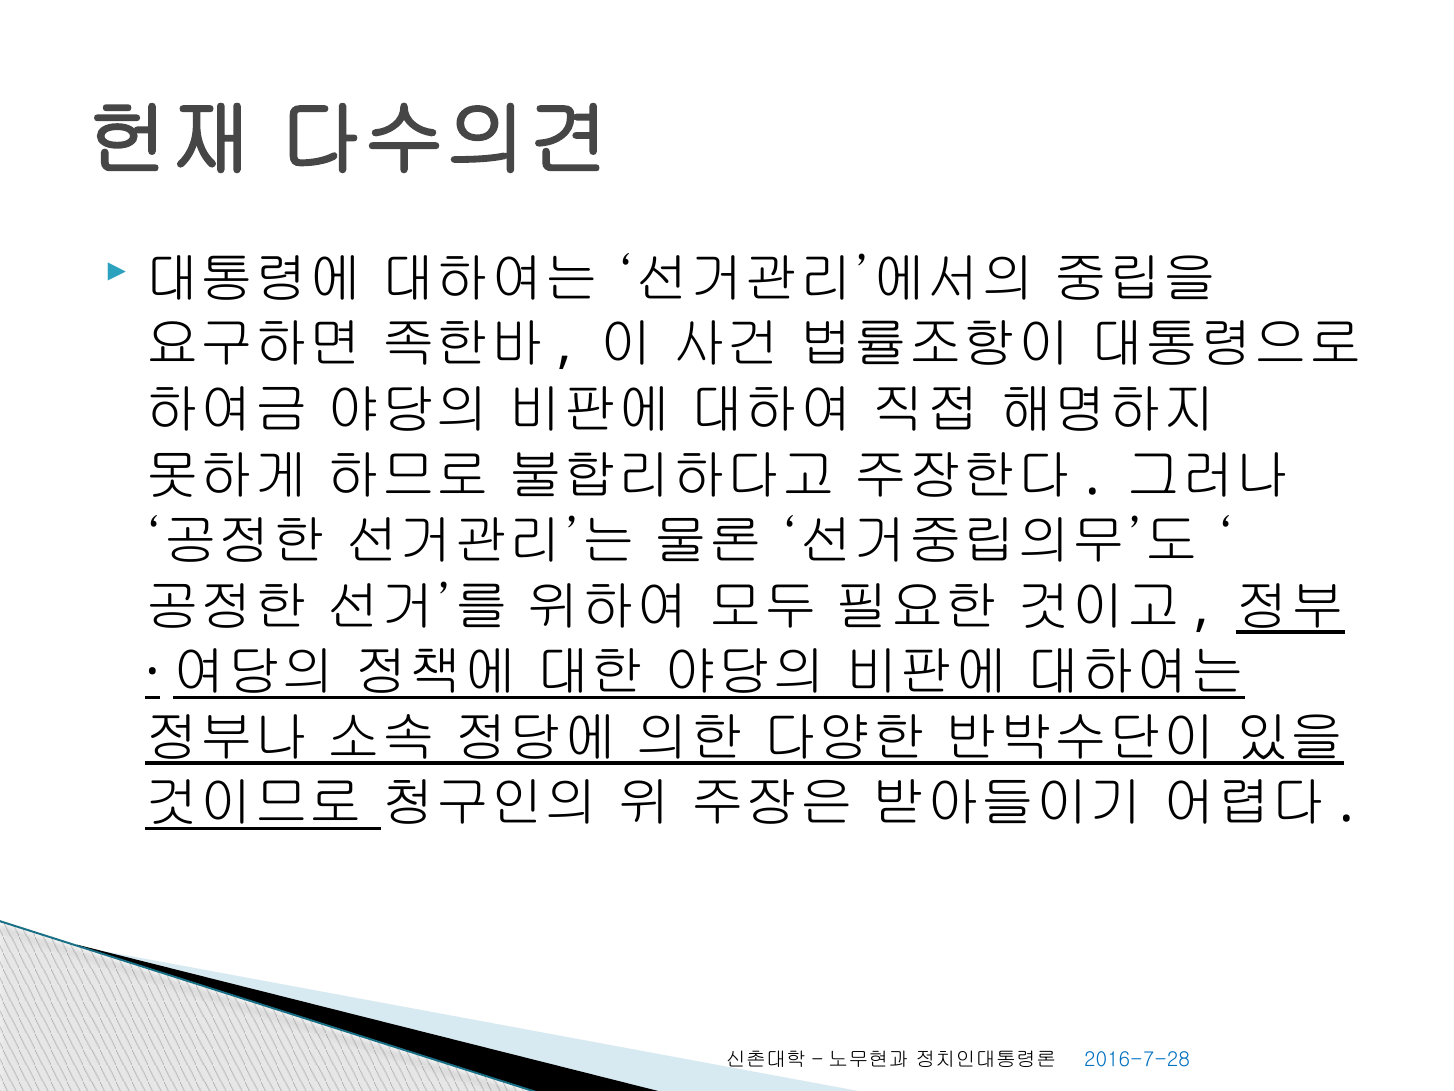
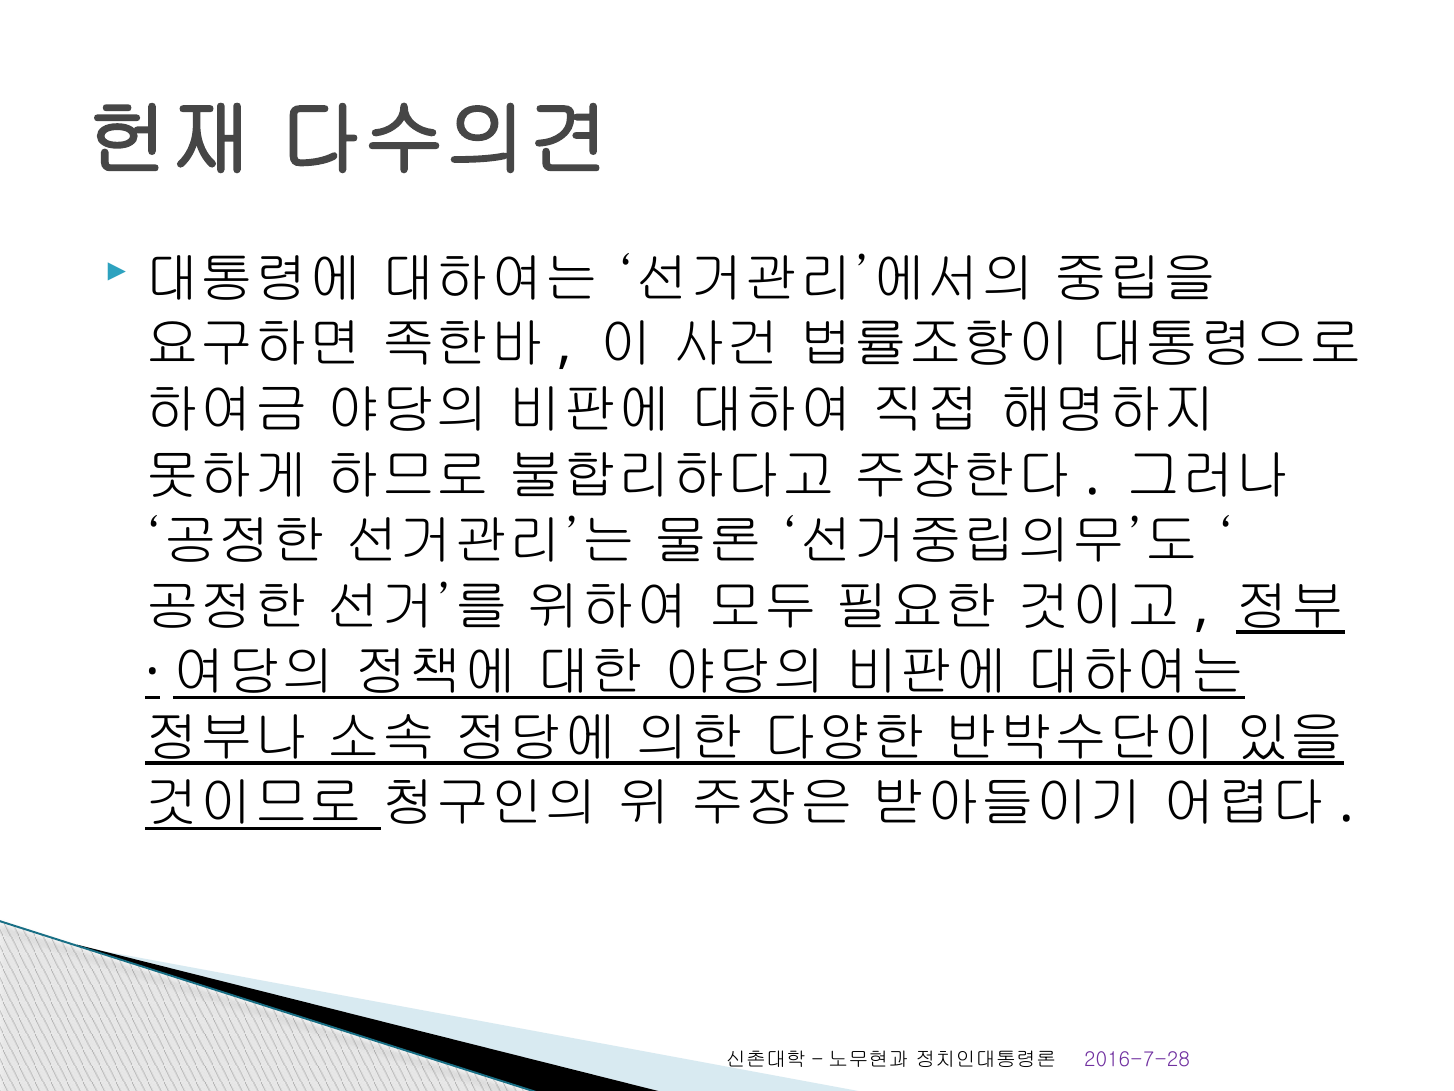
2016-7-28 colour: blue -> purple (1137, 1059)
